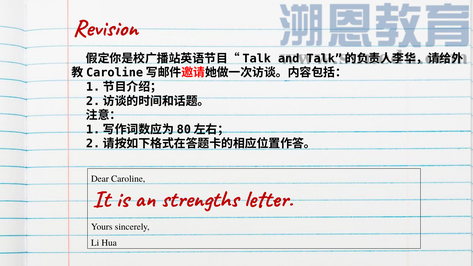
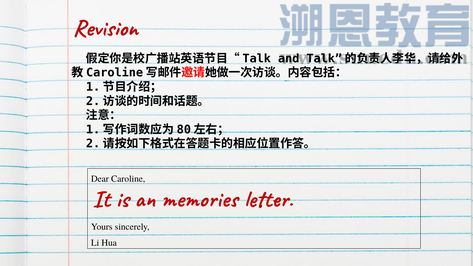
strengths: strengths -> memories (199, 199)
